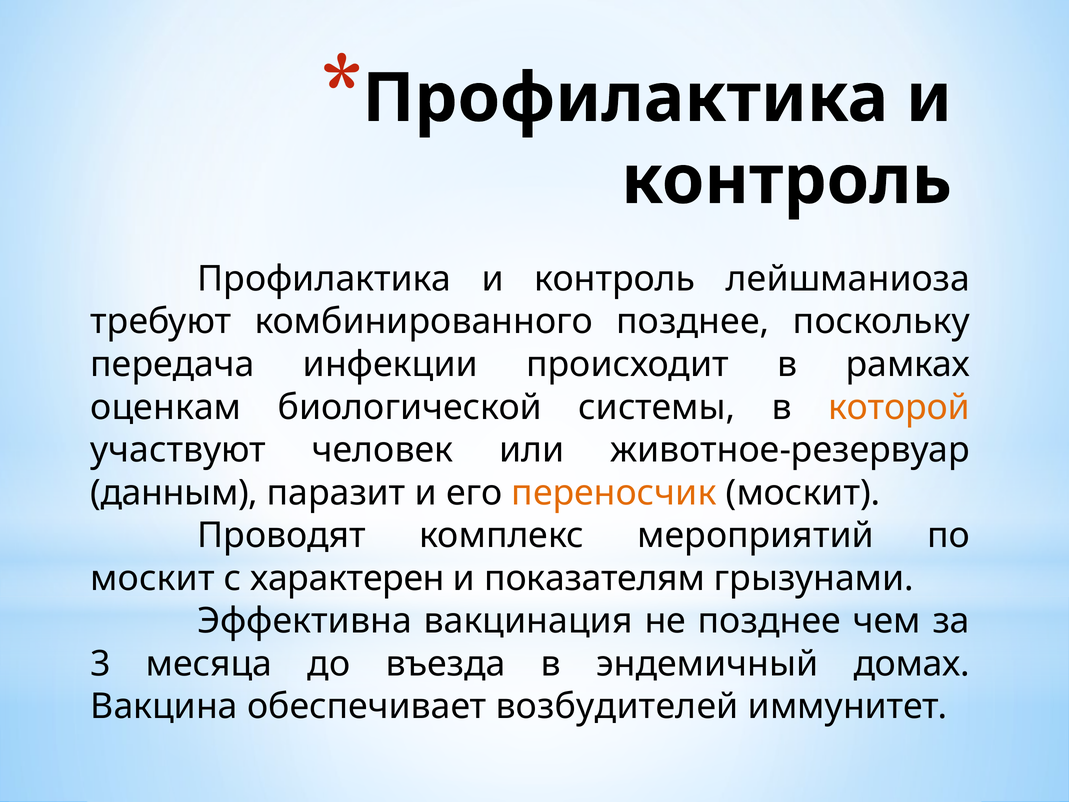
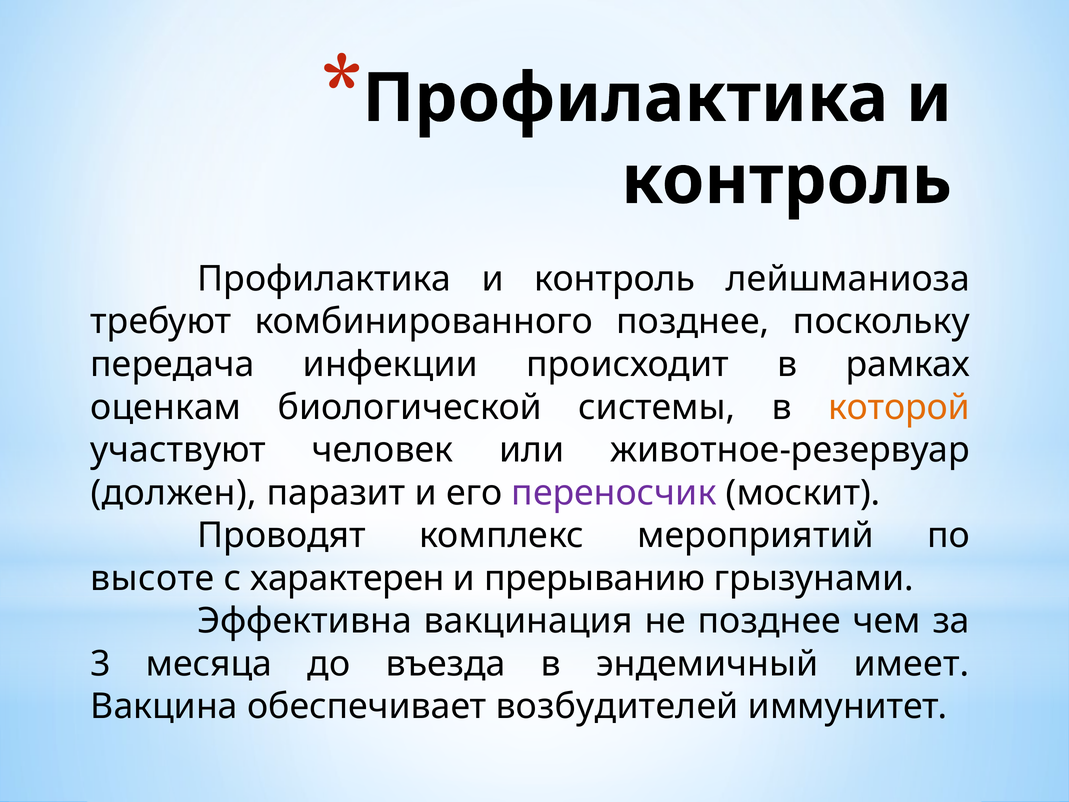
данным: данным -> должен (174, 493)
переносчик colour: orange -> purple (614, 493)
москит: москит -> высоте (152, 578)
показателям: показателям -> прерыванию (595, 578)
домах: домах -> имеет (912, 664)
